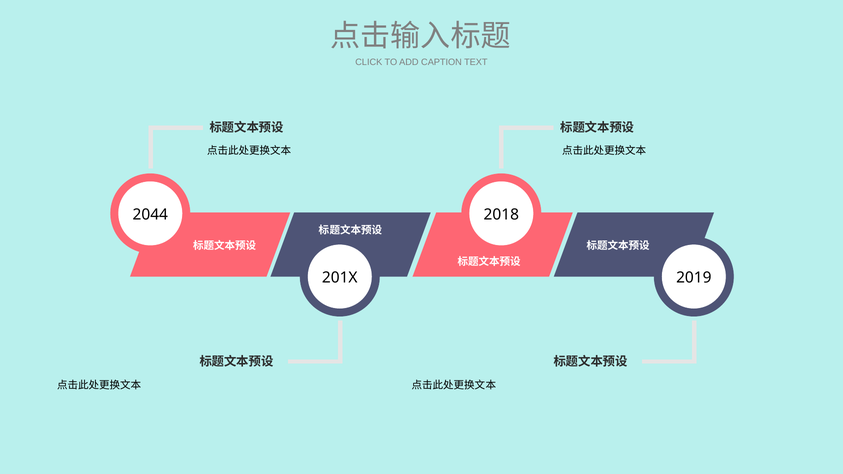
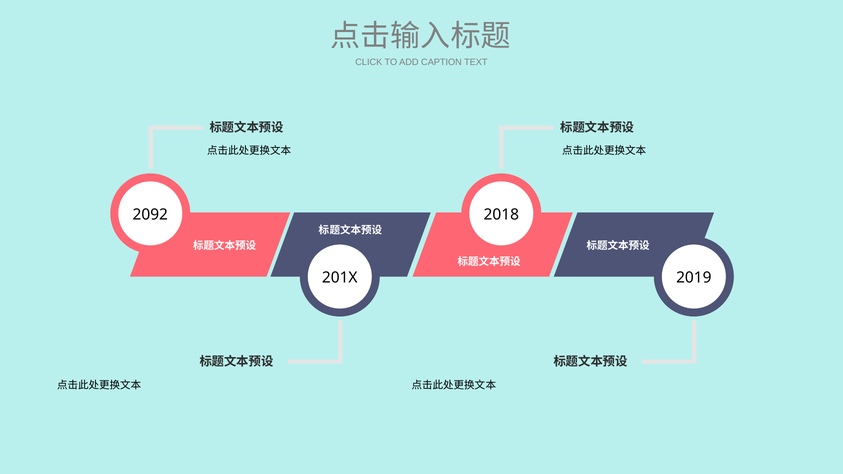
2044: 2044 -> 2092 (150, 215)
